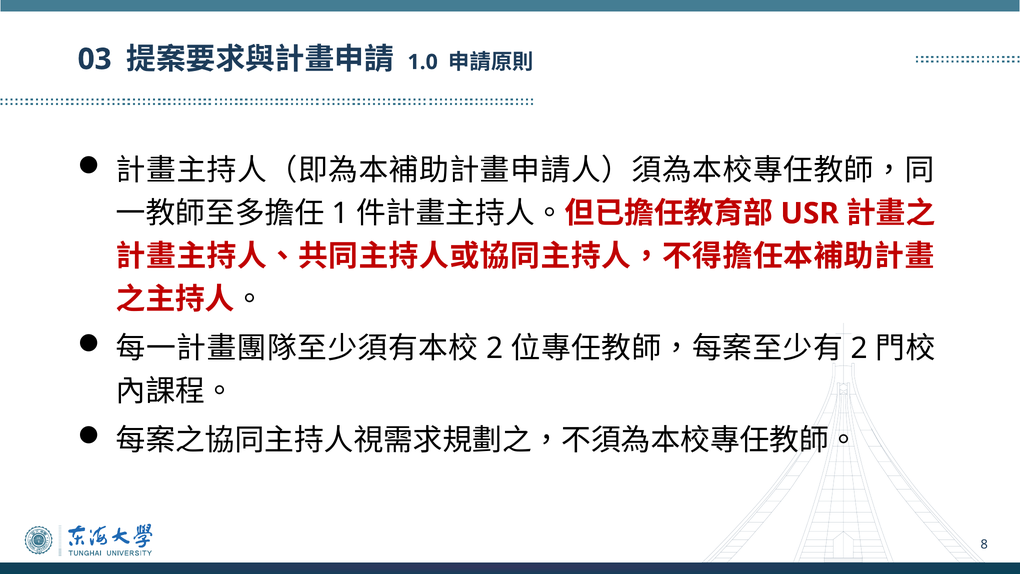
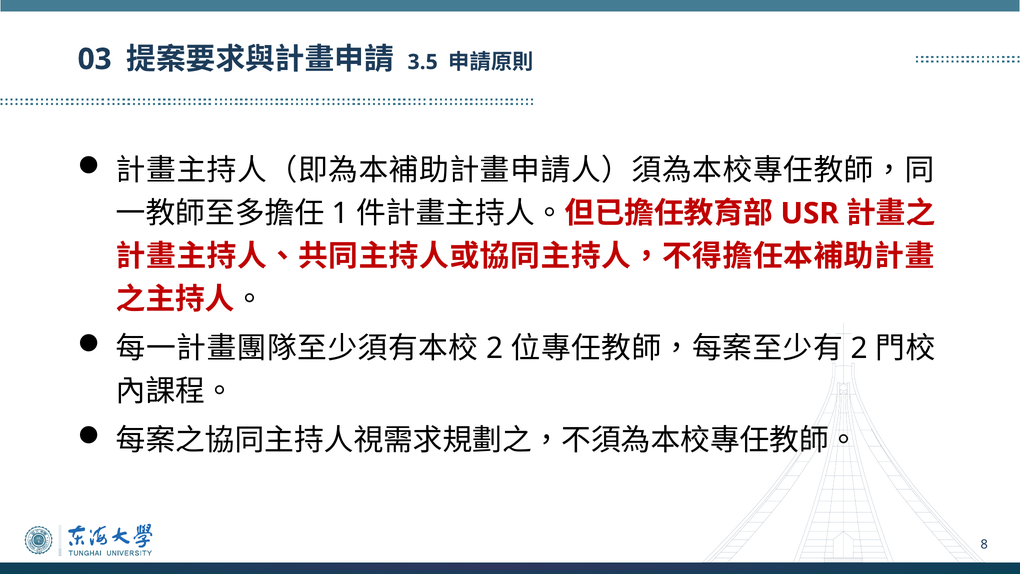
1.0: 1.0 -> 3.5 (423, 62)
